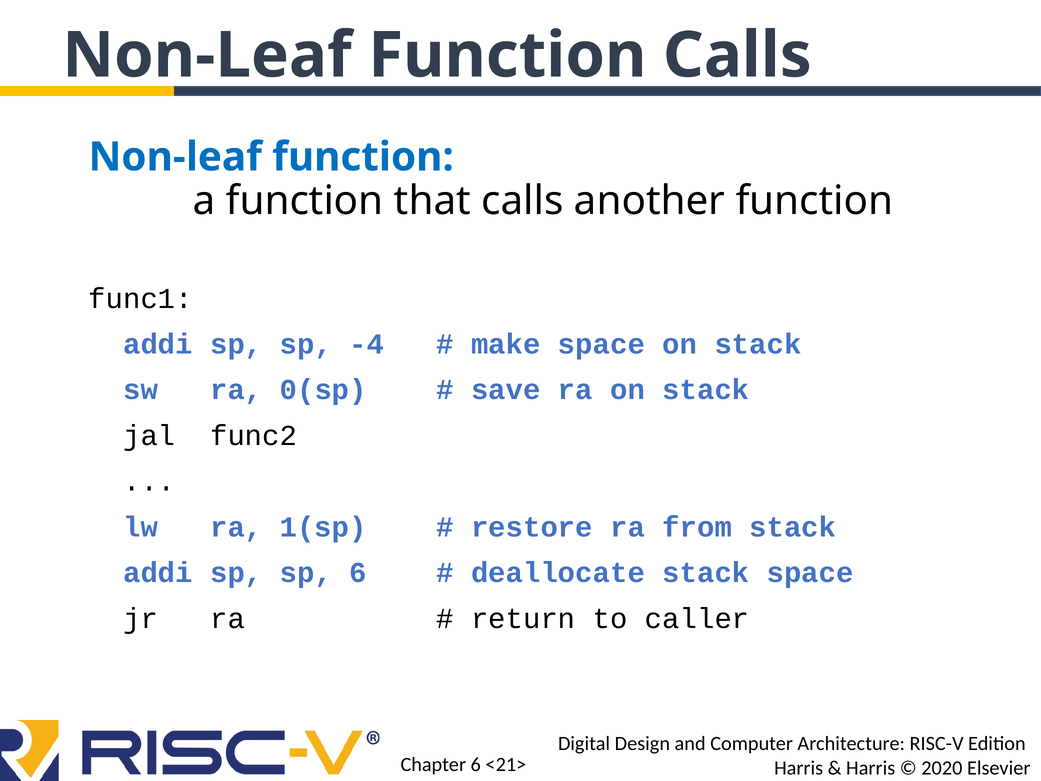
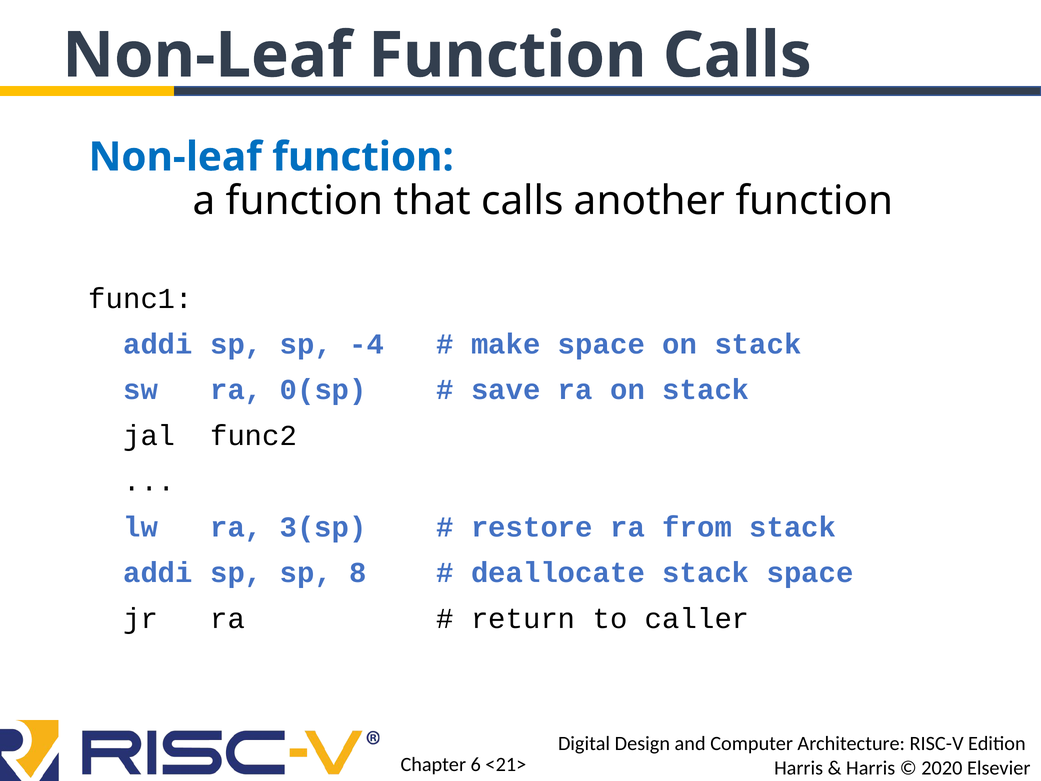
1(sp: 1(sp -> 3(sp (323, 527)
sp 6: 6 -> 8 (358, 573)
